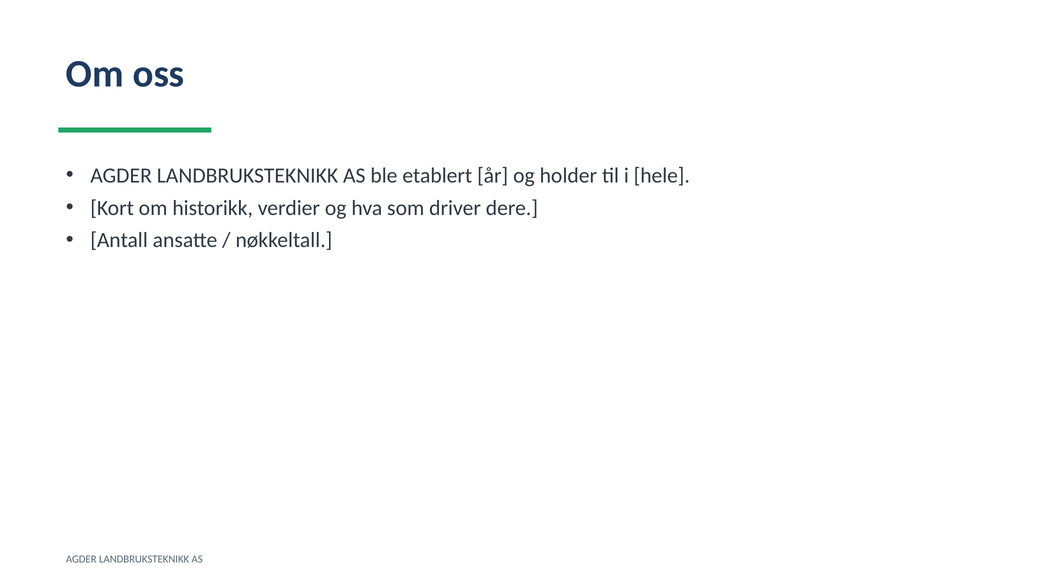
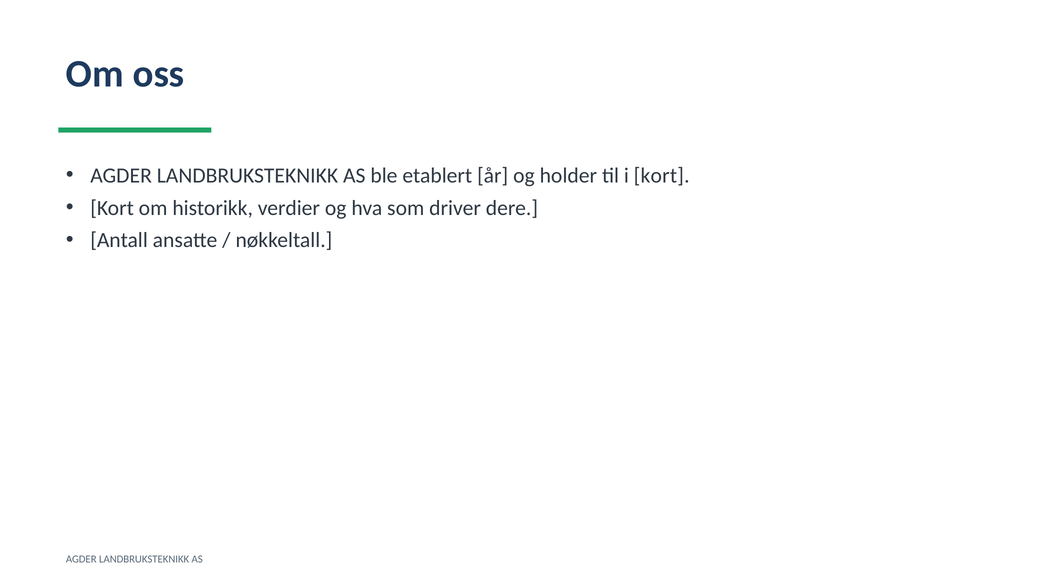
i hele: hele -> kort (662, 176)
